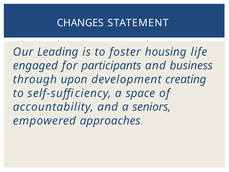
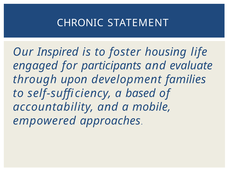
CHANGES: CHANGES -> CHRONIC (80, 23)
Leading: Leading -> Inspired (58, 52)
business: business -> evaluate (191, 66)
creating: creating -> families (186, 79)
space: space -> based (141, 93)
seniors: seniors -> mobile (152, 107)
